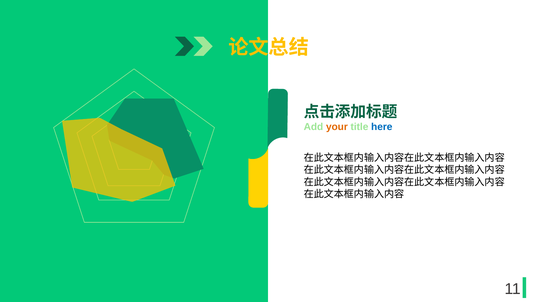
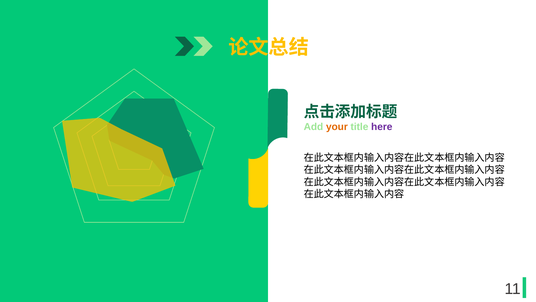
here colour: blue -> purple (382, 127)
